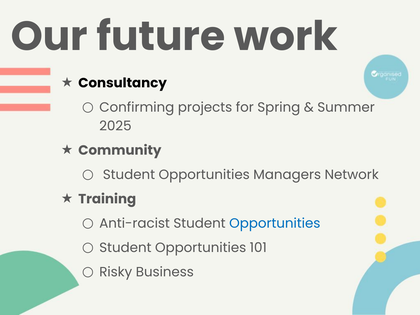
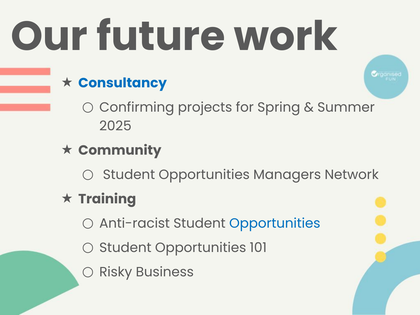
Consultancy colour: black -> blue (123, 83)
